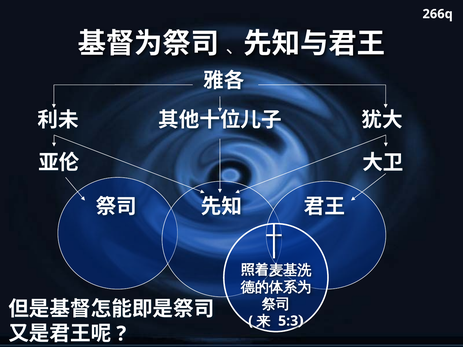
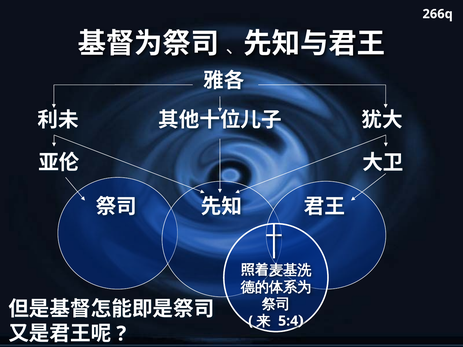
5:3: 5:3 -> 5:4 (288, 321)
